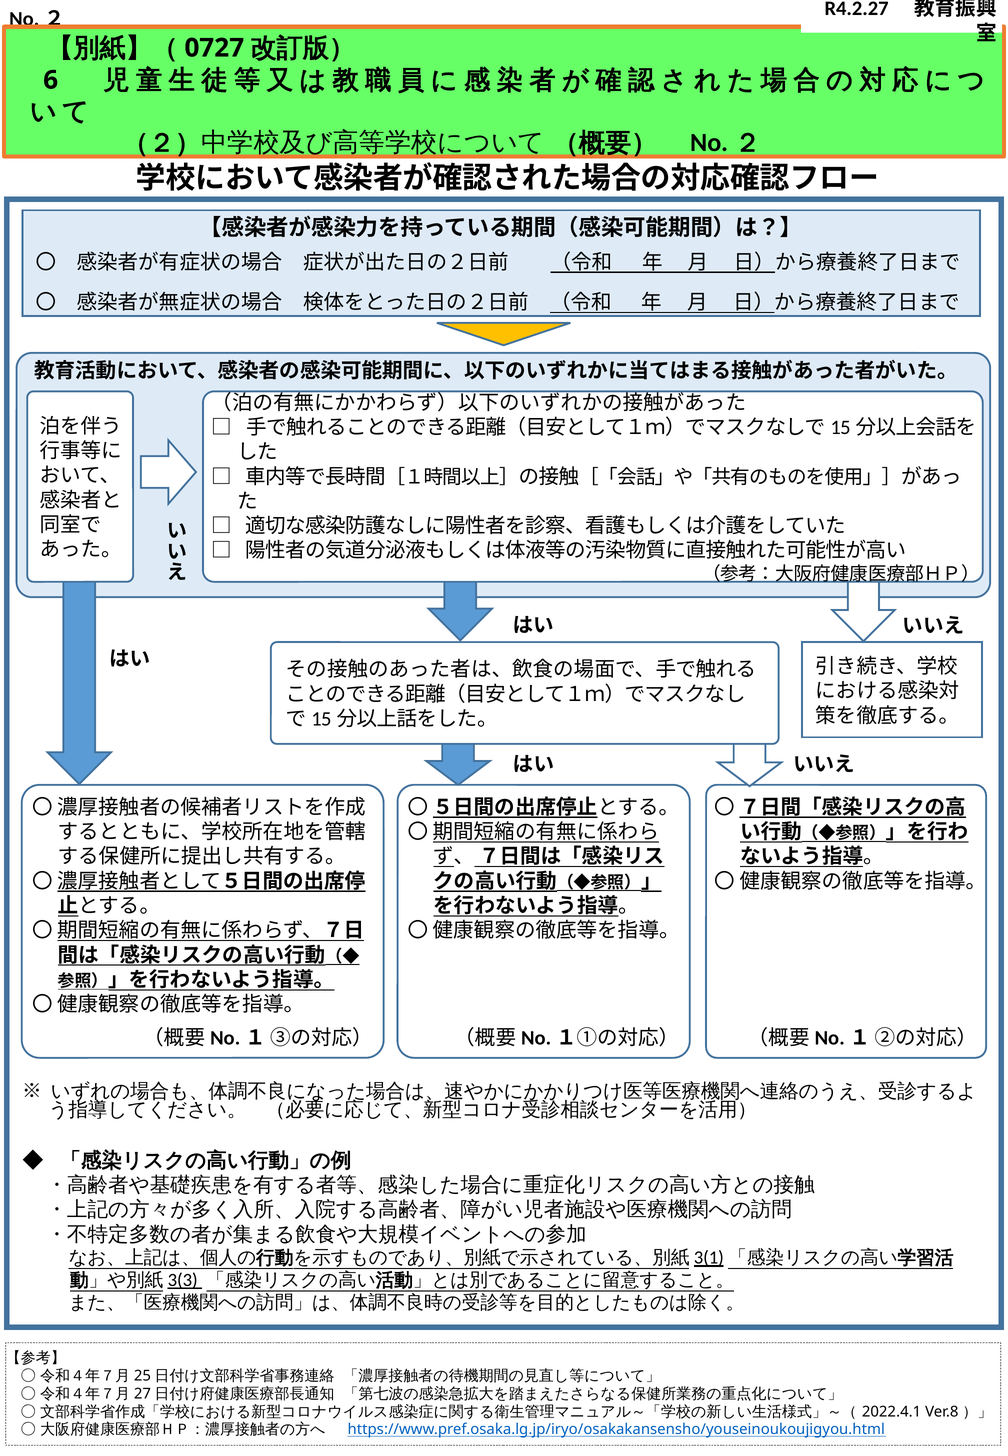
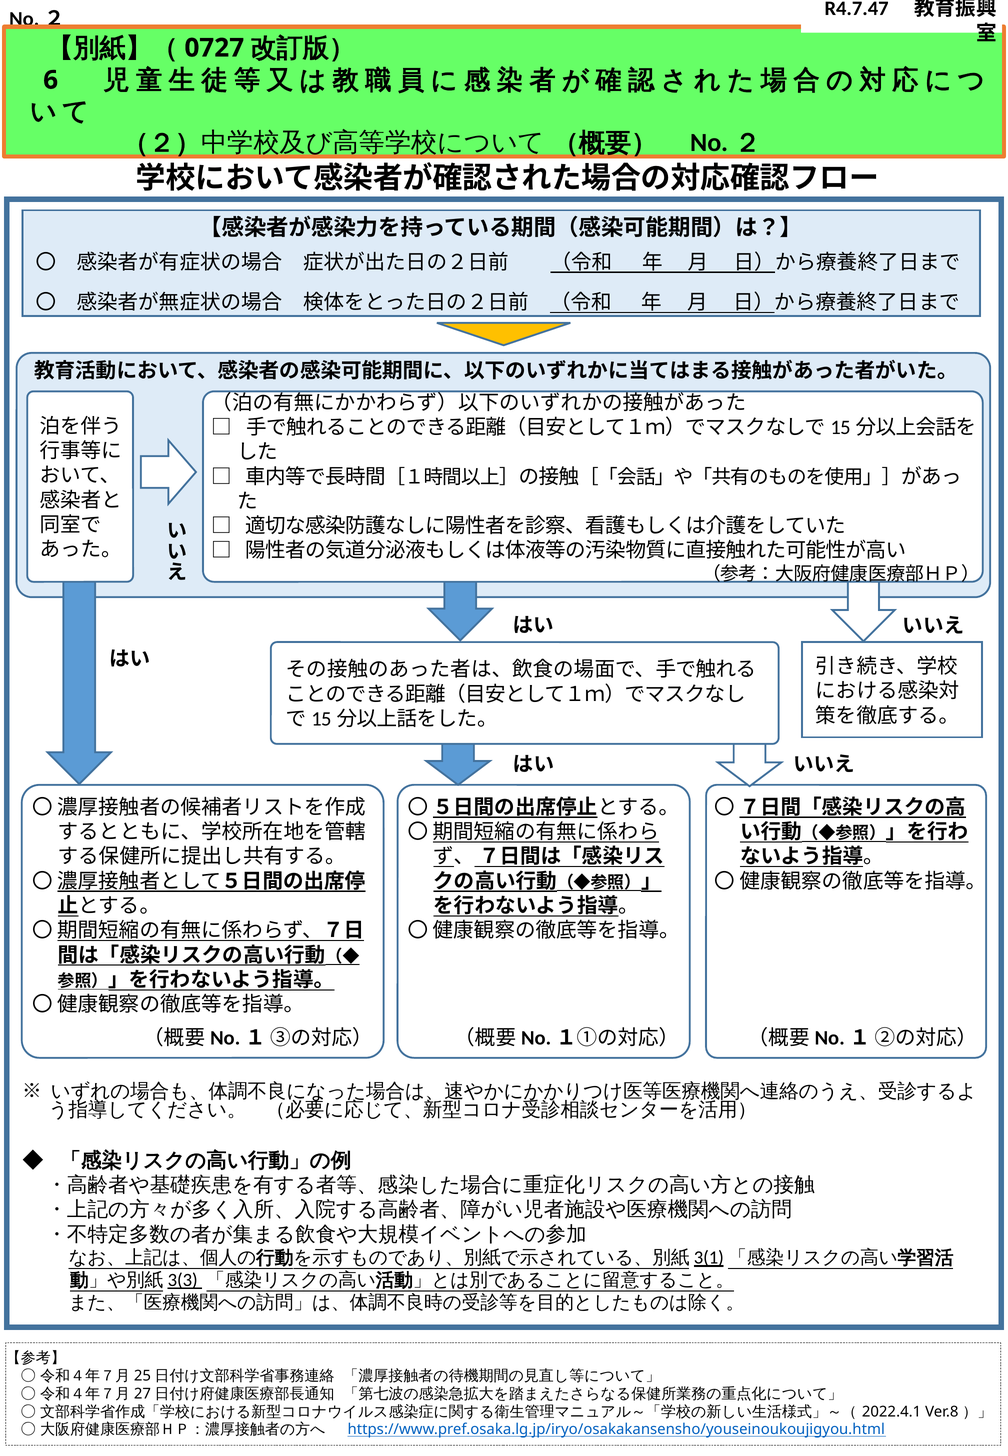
R4.2.27: R4.2.27 -> R4.7.47 (857, 9)
